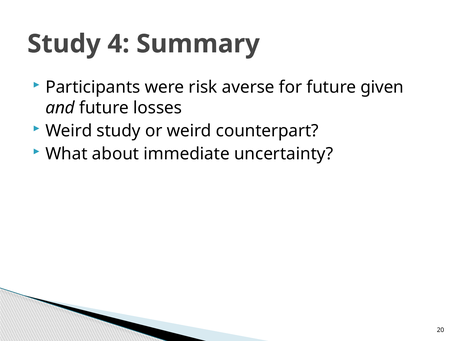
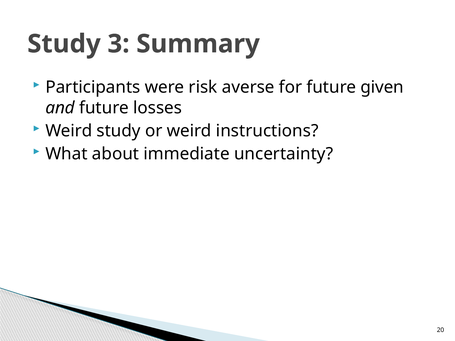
4: 4 -> 3 (119, 44)
counterpart: counterpart -> instructions (267, 131)
